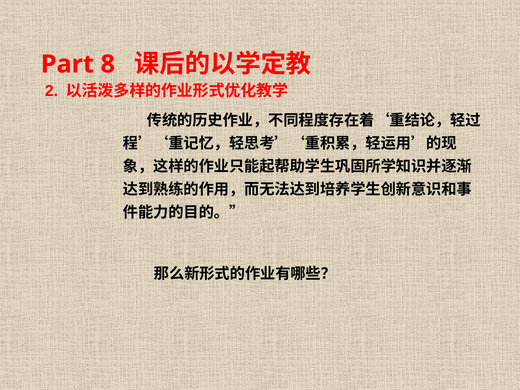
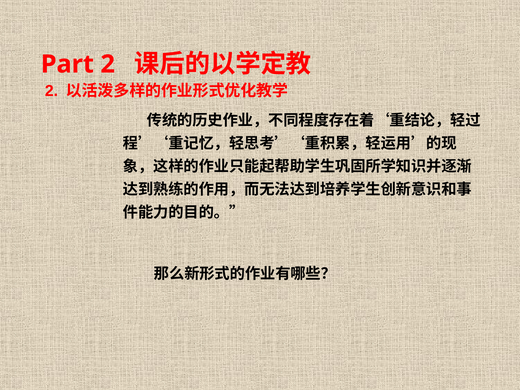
Part 8: 8 -> 2 (108, 64)
